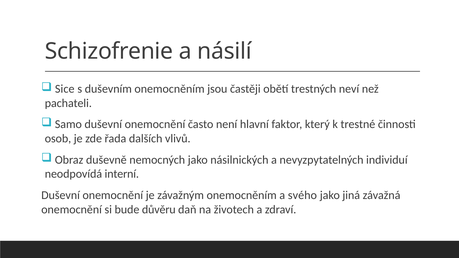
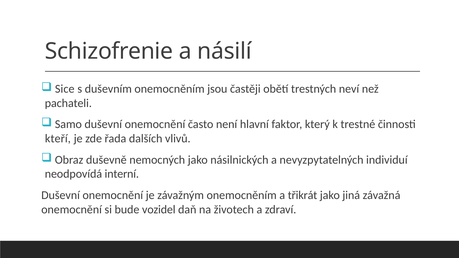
osob: osob -> kteří (58, 139)
svého: svého -> třikrát (303, 195)
důvěru: důvěru -> vozidel (159, 210)
